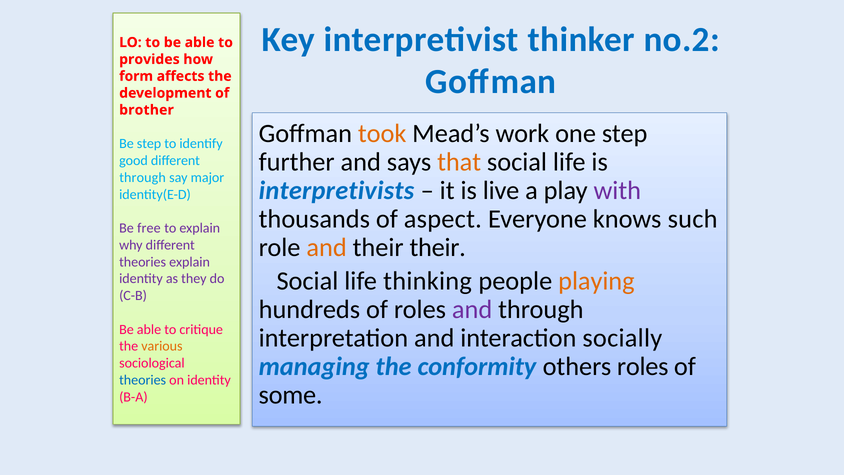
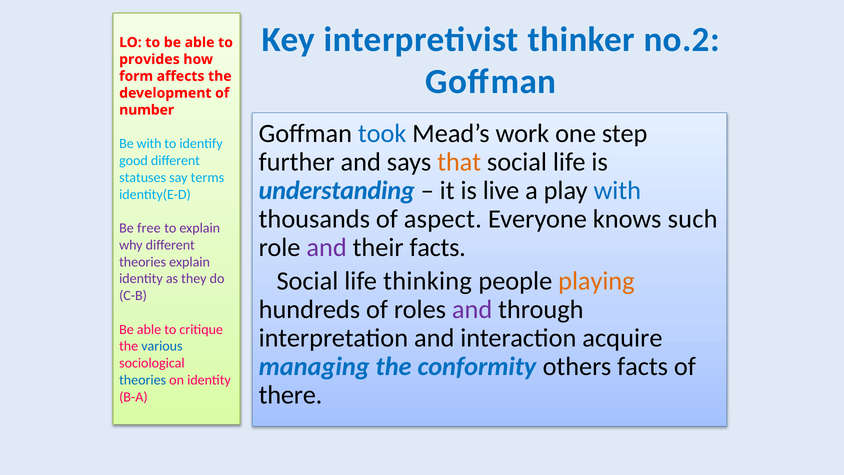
brother: brother -> number (147, 110)
took colour: orange -> blue (382, 134)
Be step: step -> with (149, 144)
through: through -> statuses (143, 177)
major: major -> terms (207, 177)
interpretivists: interpretivists -> understanding (337, 191)
with colour: purple -> blue (617, 191)
and colour: orange -> purple (327, 248)
their their: their -> facts (438, 248)
socially: socially -> acquire (622, 338)
various colour: orange -> blue (162, 346)
others roles: roles -> facts (643, 367)
some: some -> there (291, 395)
